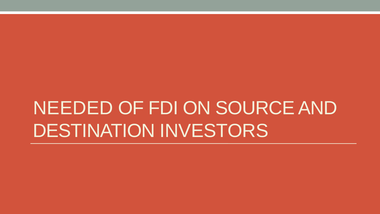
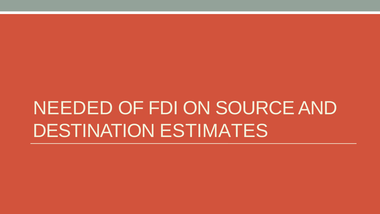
INVESTORS: INVESTORS -> ESTIMATES (214, 131)
